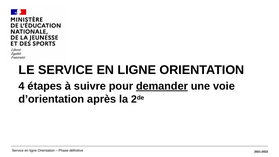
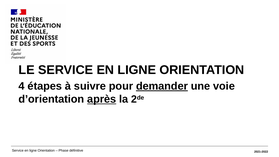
après underline: none -> present (102, 99)
